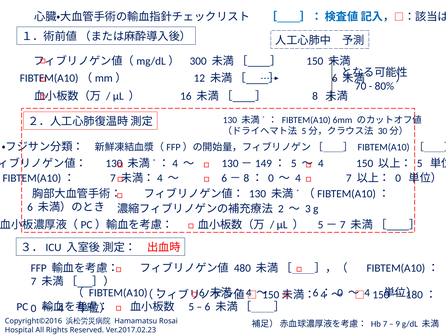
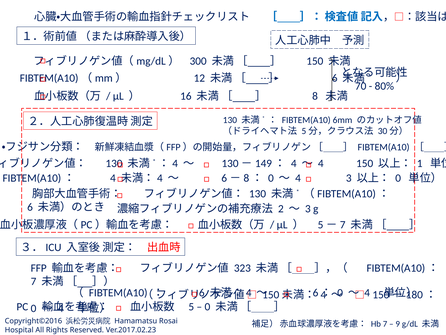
130－149： 5: 5 -> 4 (294, 163)
5: 5 -> 1 (420, 163)
7: 7 -> 4 (113, 178)
4 7: 7 -> 3 (349, 178)
480: 480 -> 323 (242, 268)
6: 6 -> 0 (207, 306)
